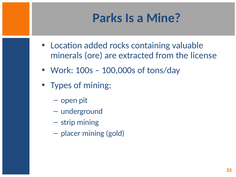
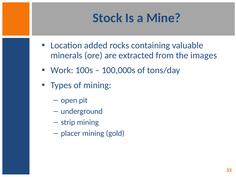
Parks: Parks -> Stock (107, 18)
license: license -> images (204, 55)
